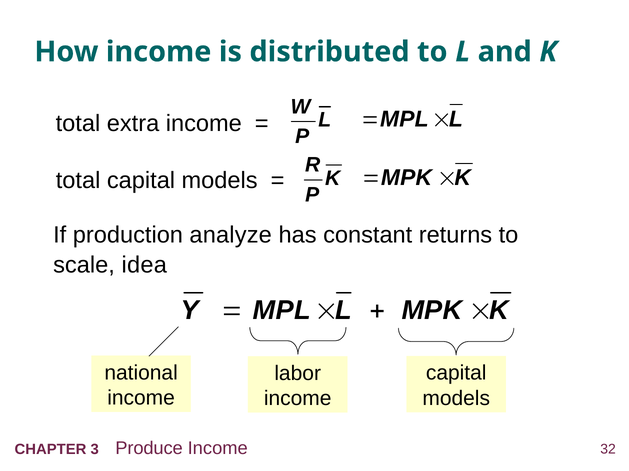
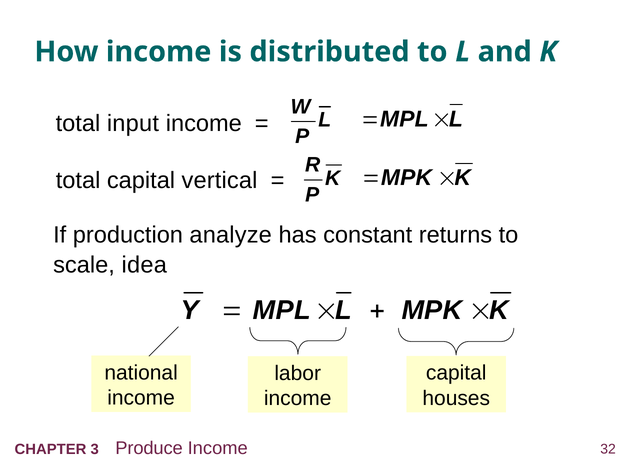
extra: extra -> input (133, 124)
total capital models: models -> vertical (219, 181)
models: models -> houses (456, 399)
